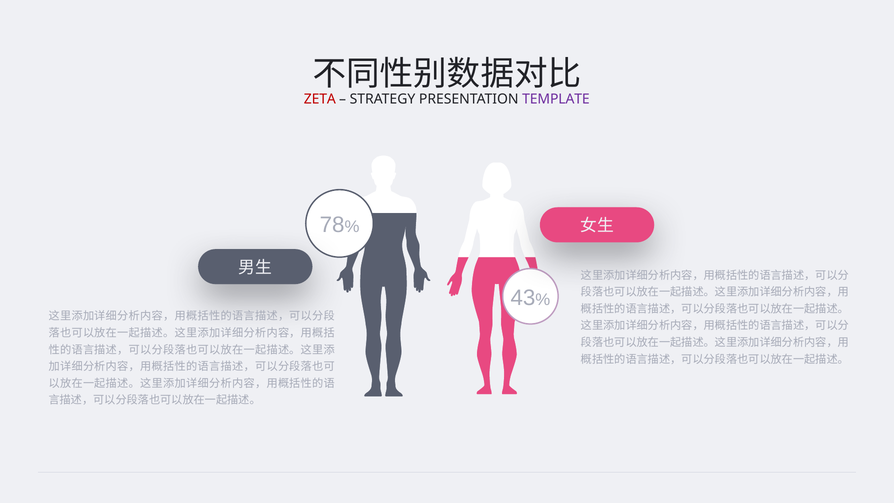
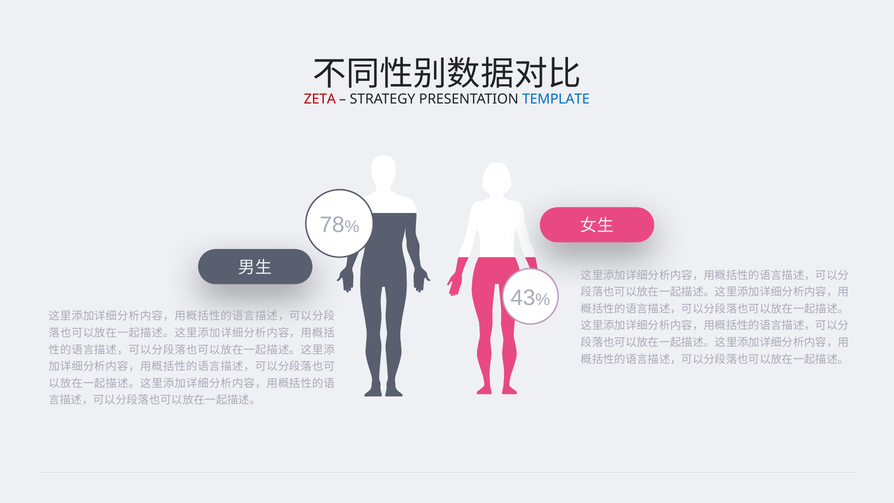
TEMPLATE colour: purple -> blue (556, 99)
